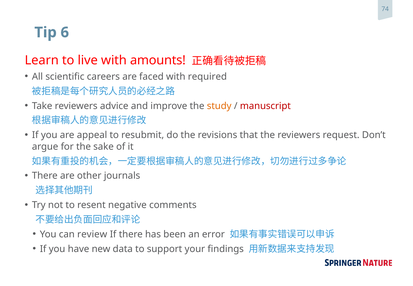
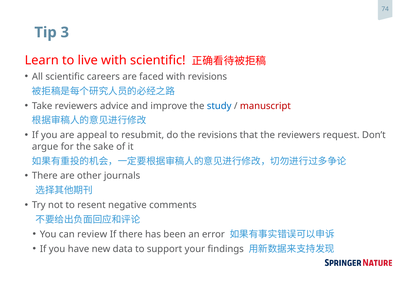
6: 6 -> 3 (65, 32)
with amounts: amounts -> scientific (158, 60)
with required: required -> revisions (207, 77)
study colour: orange -> blue (219, 106)
